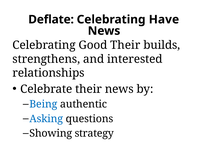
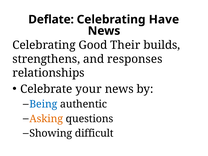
interested: interested -> responses (135, 59)
Celebrate their: their -> your (89, 89)
Asking colour: blue -> orange (46, 119)
strategy: strategy -> difficult (94, 133)
